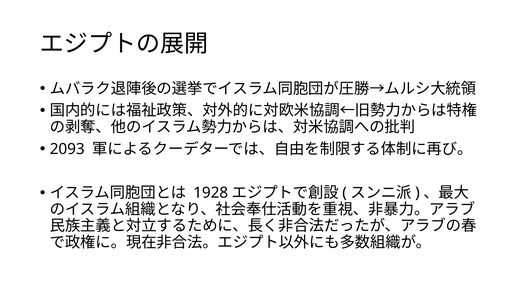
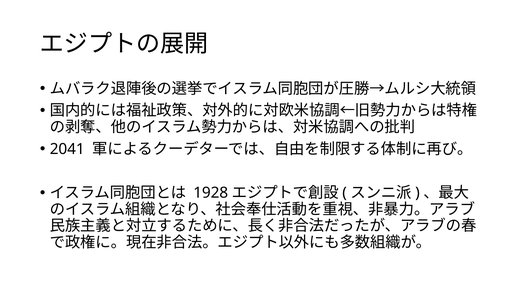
2093: 2093 -> 2041 (67, 149)
